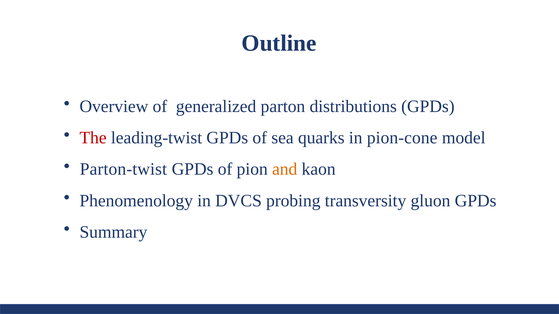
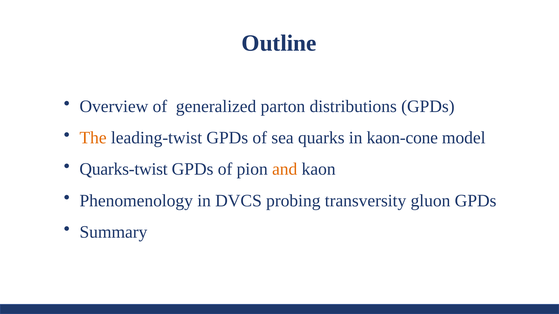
The colour: red -> orange (93, 138)
pion-cone: pion-cone -> kaon-cone (402, 138)
Parton-twist: Parton-twist -> Quarks-twist (124, 169)
